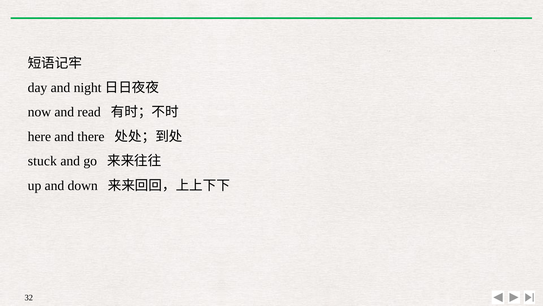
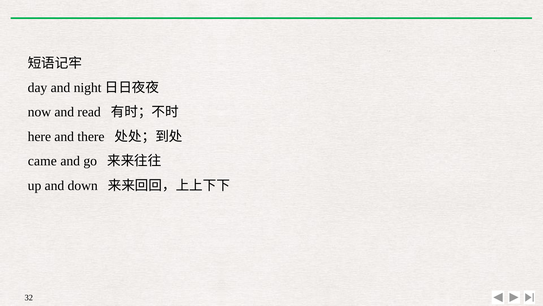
stuck: stuck -> came (42, 161)
